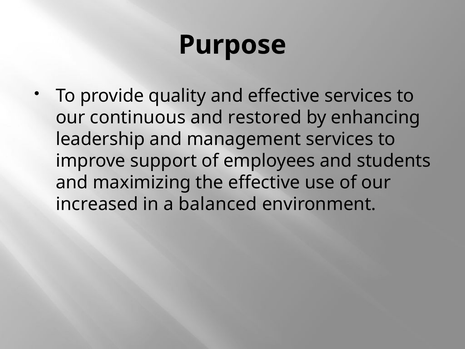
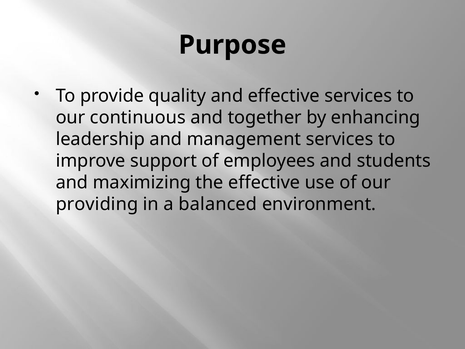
restored: restored -> together (265, 117)
increased: increased -> providing (97, 204)
